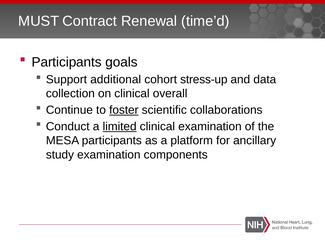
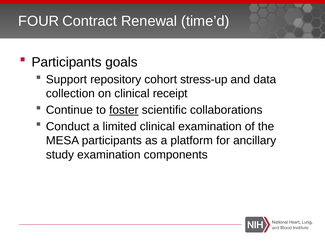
MUST: MUST -> FOUR (39, 21)
additional: additional -> repository (116, 79)
overall: overall -> receipt (170, 94)
limited underline: present -> none (120, 126)
